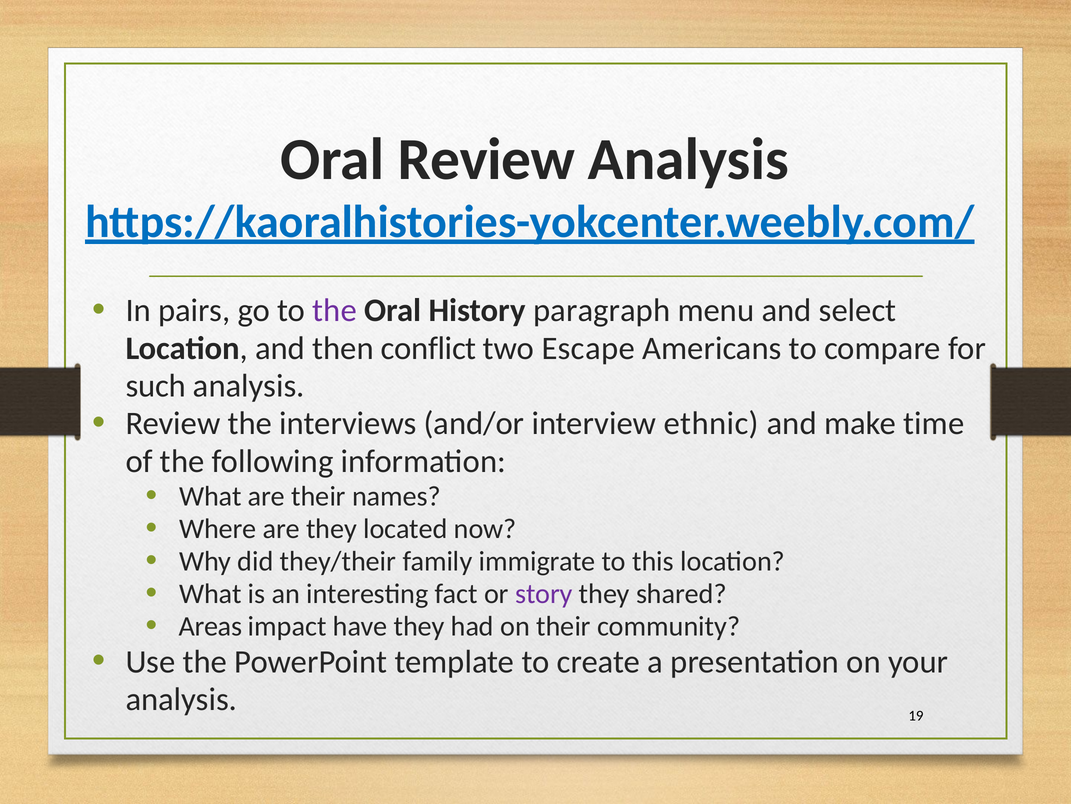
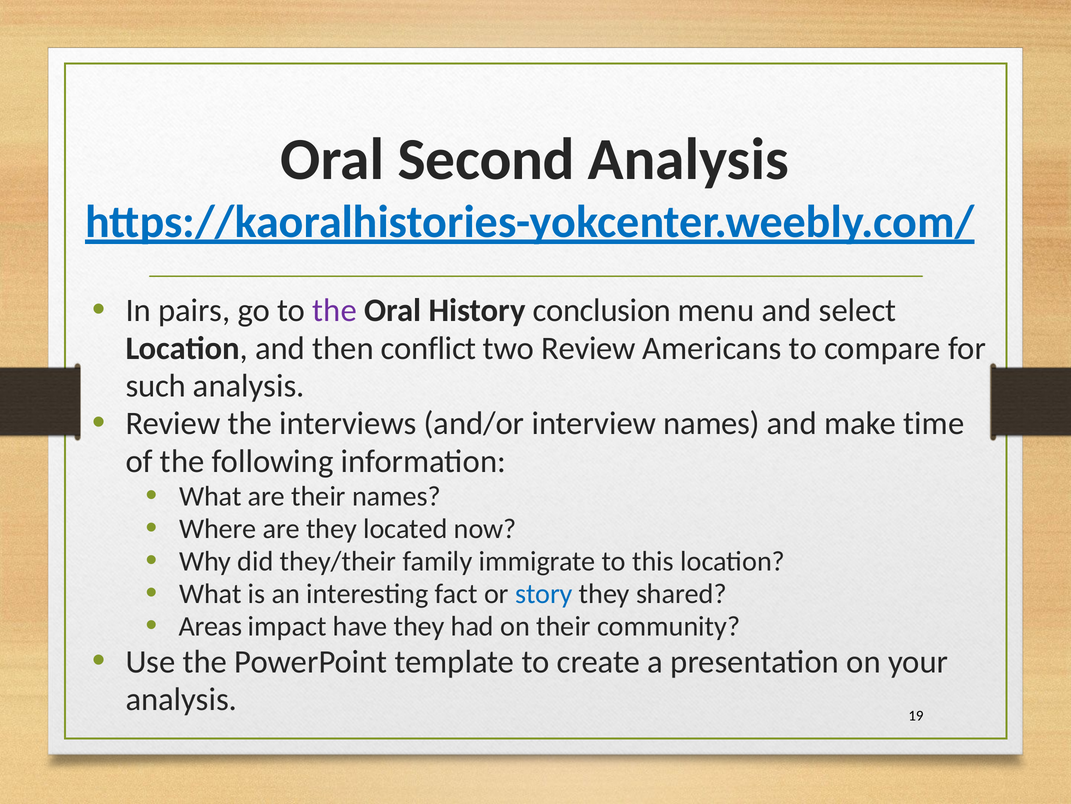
Oral Review: Review -> Second (486, 160)
paragraph: paragraph -> conclusion (602, 310)
two Escape: Escape -> Review (588, 348)
interview ethnic: ethnic -> names (712, 423)
story colour: purple -> blue (544, 593)
